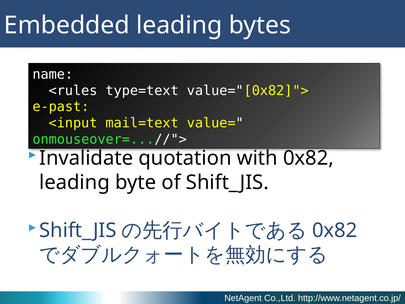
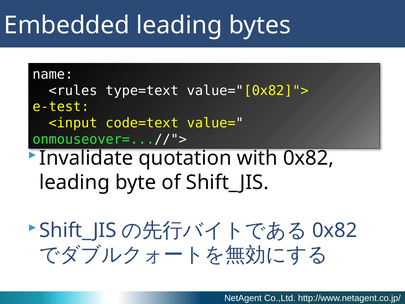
e-past: e-past -> e-test (61, 107)
mail=text: mail=text -> code=text (142, 123)
